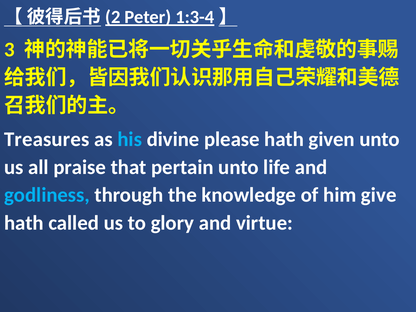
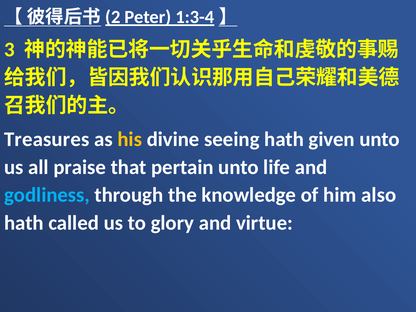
his colour: light blue -> yellow (130, 139)
please: please -> seeing (232, 139)
give: give -> also (379, 195)
